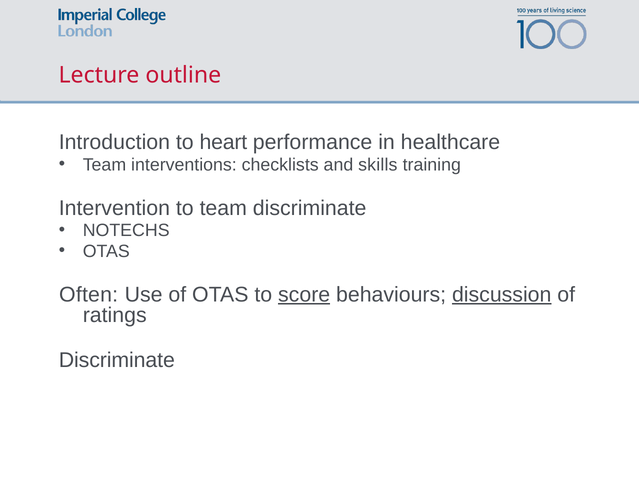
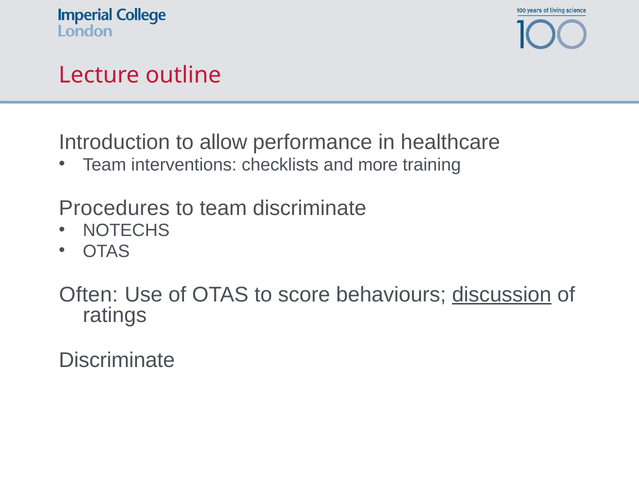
heart: heart -> allow (223, 142)
skills: skills -> more (378, 165)
Intervention: Intervention -> Procedures (114, 208)
score underline: present -> none (304, 295)
